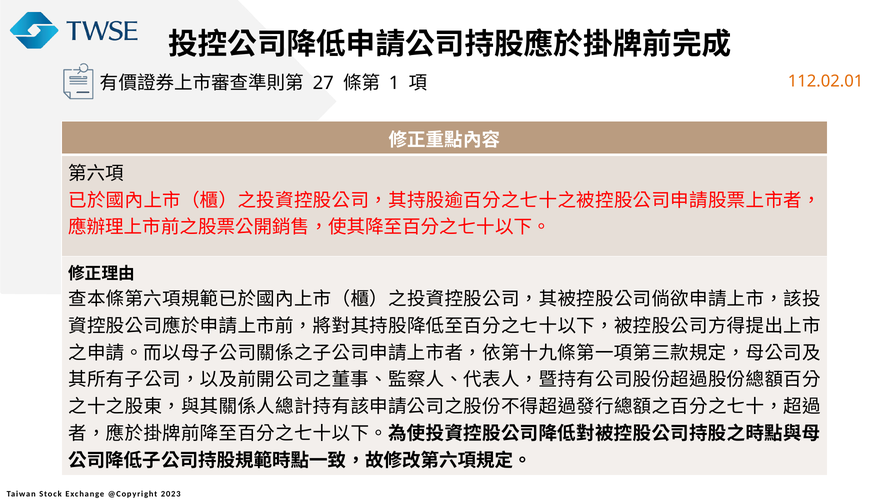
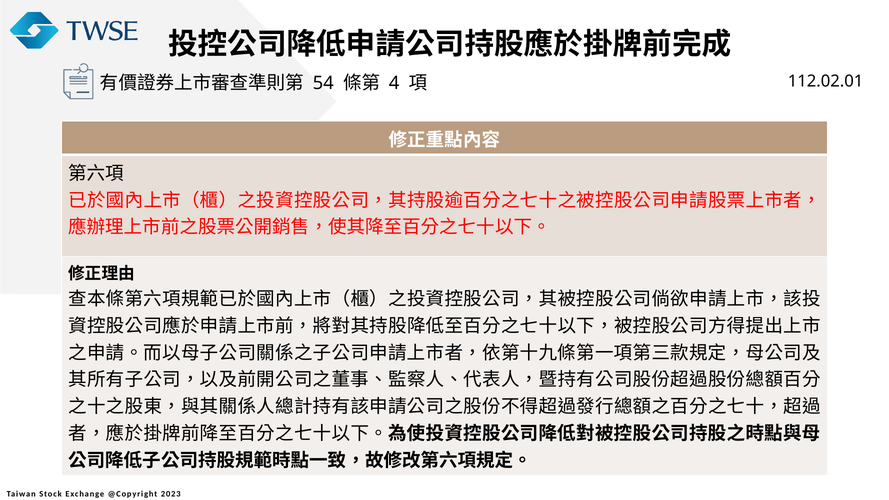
27: 27 -> 54 (323, 83)
1: 1 -> 4 (394, 83)
112.02.01 colour: orange -> black (826, 81)
